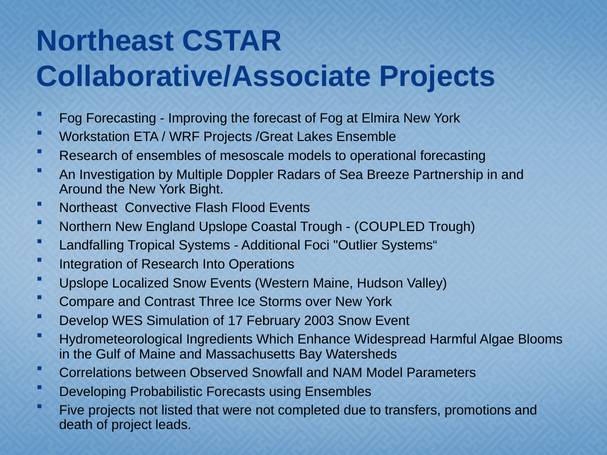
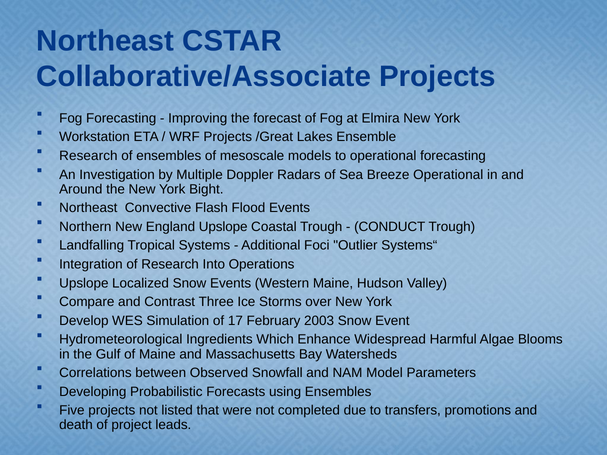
Breeze Partnership: Partnership -> Operational (448, 175)
COUPLED: COUPLED -> CONDUCT (390, 227)
